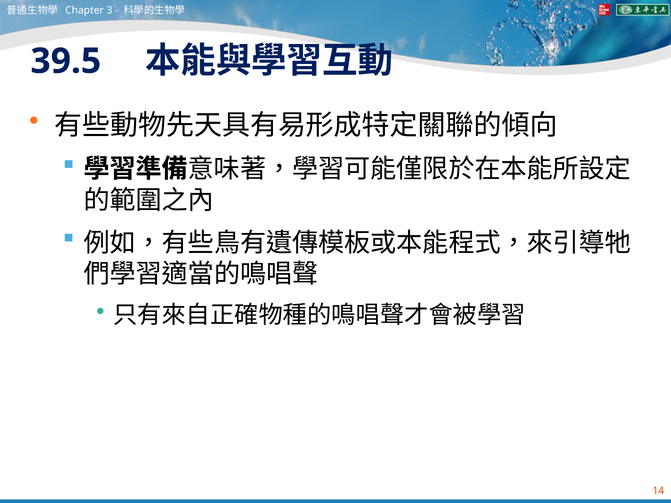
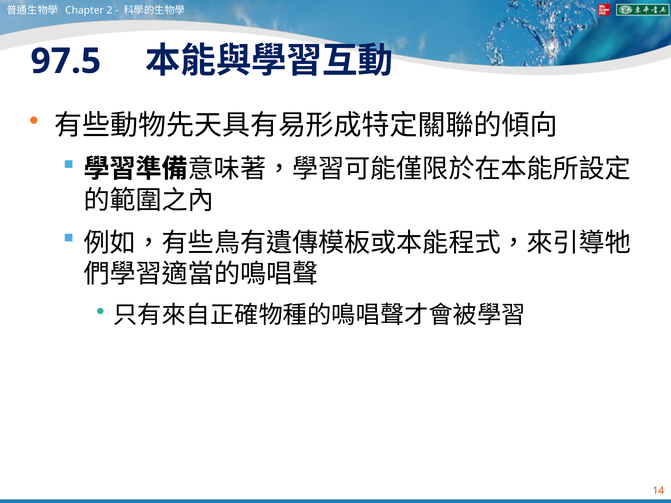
3: 3 -> 2 (109, 10)
39.5: 39.5 -> 97.5 (66, 61)
